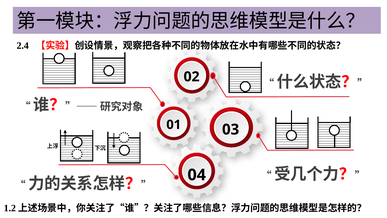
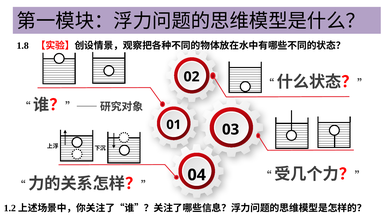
2.4: 2.4 -> 1.8 (23, 46)
